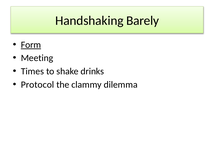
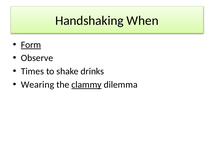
Barely: Barely -> When (143, 21)
Meeting: Meeting -> Observe (37, 58)
Protocol: Protocol -> Wearing (38, 85)
clammy underline: none -> present (87, 85)
